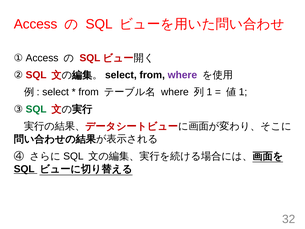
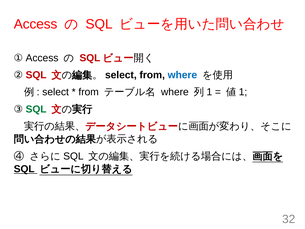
where colour: purple -> blue (182, 75)
